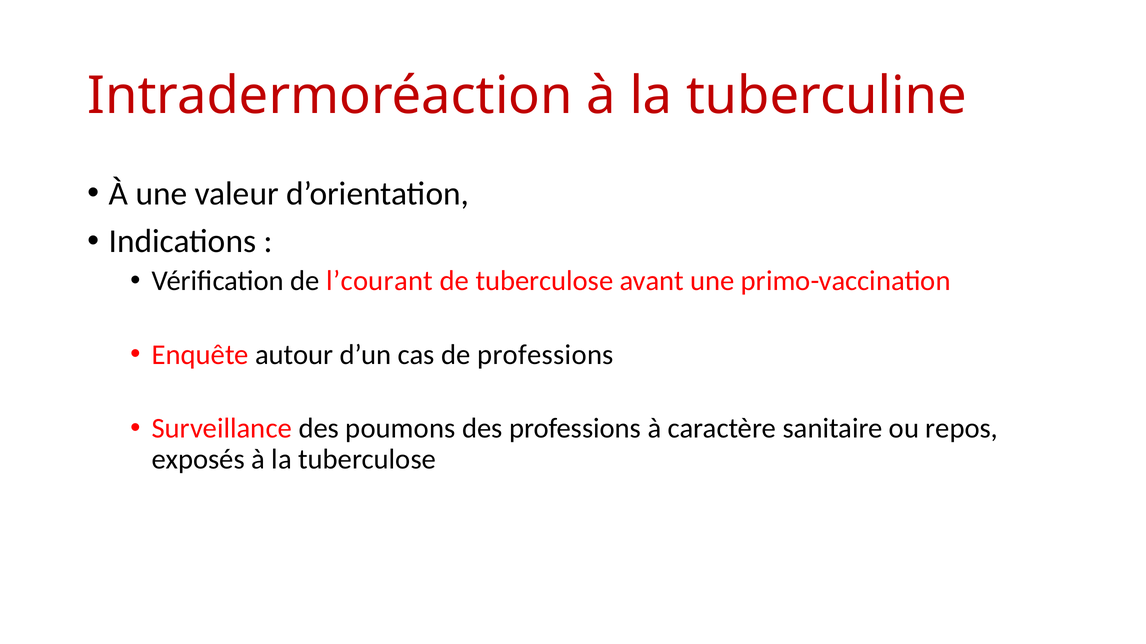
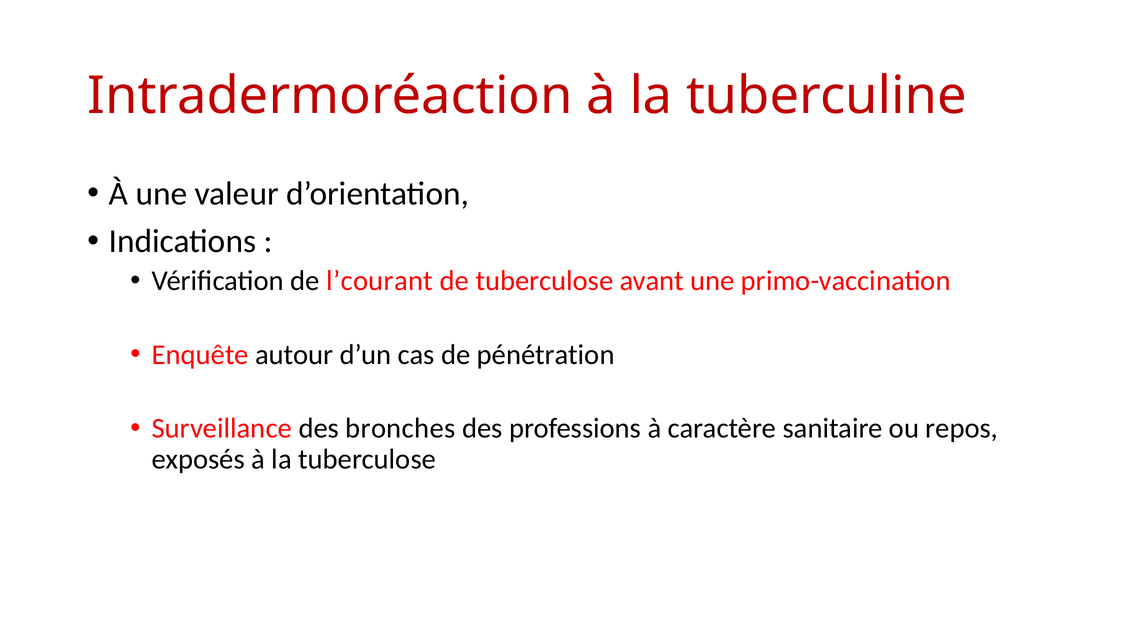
de professions: professions -> pénétration (546, 355)
poumons: poumons -> bronches (400, 429)
